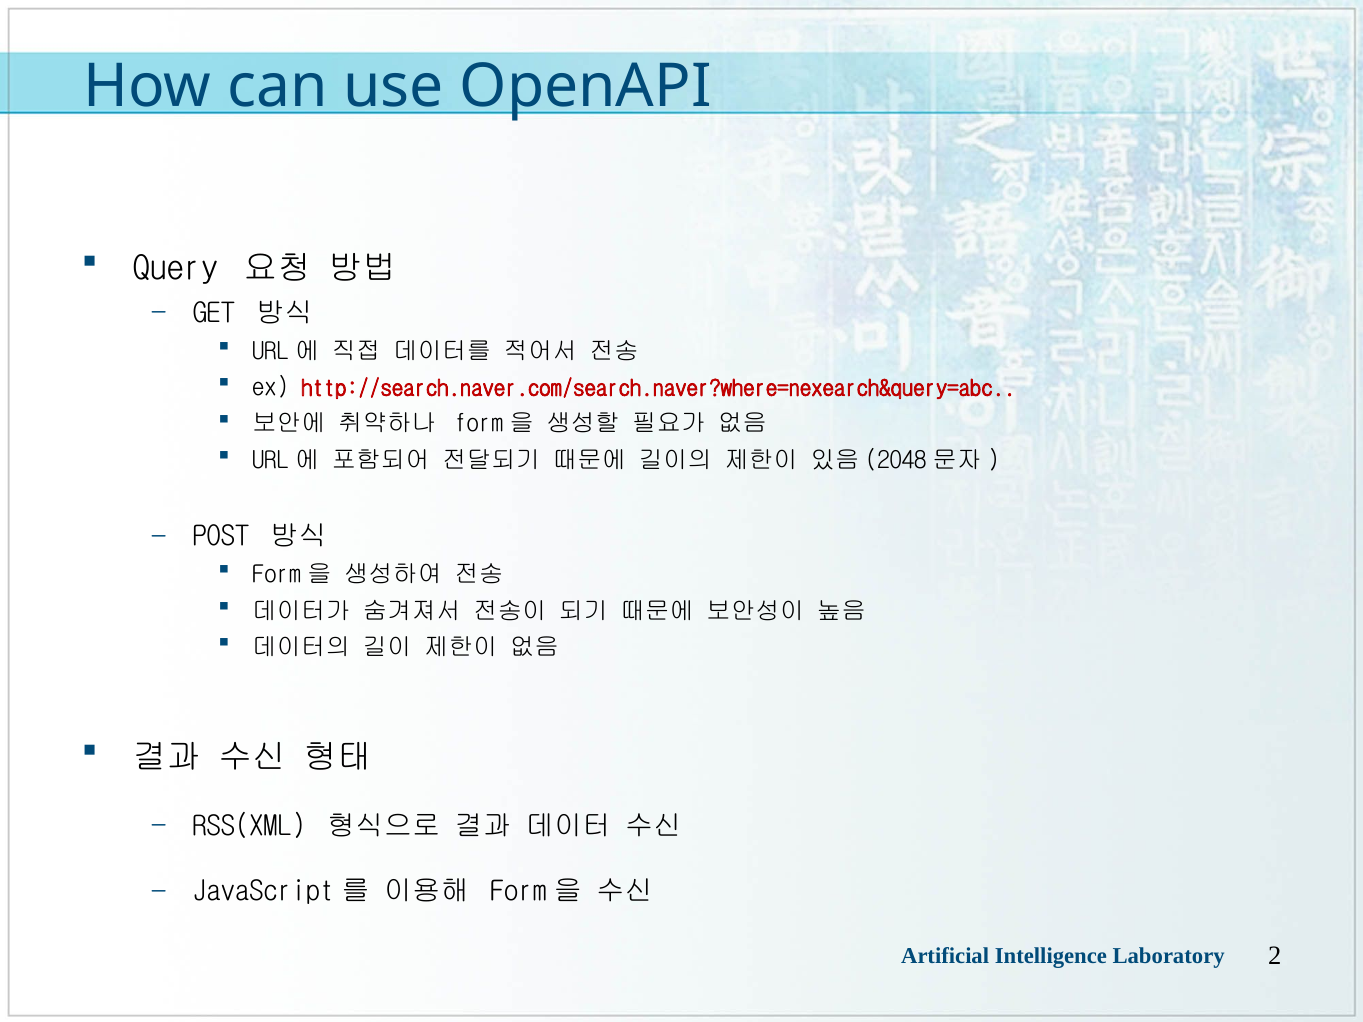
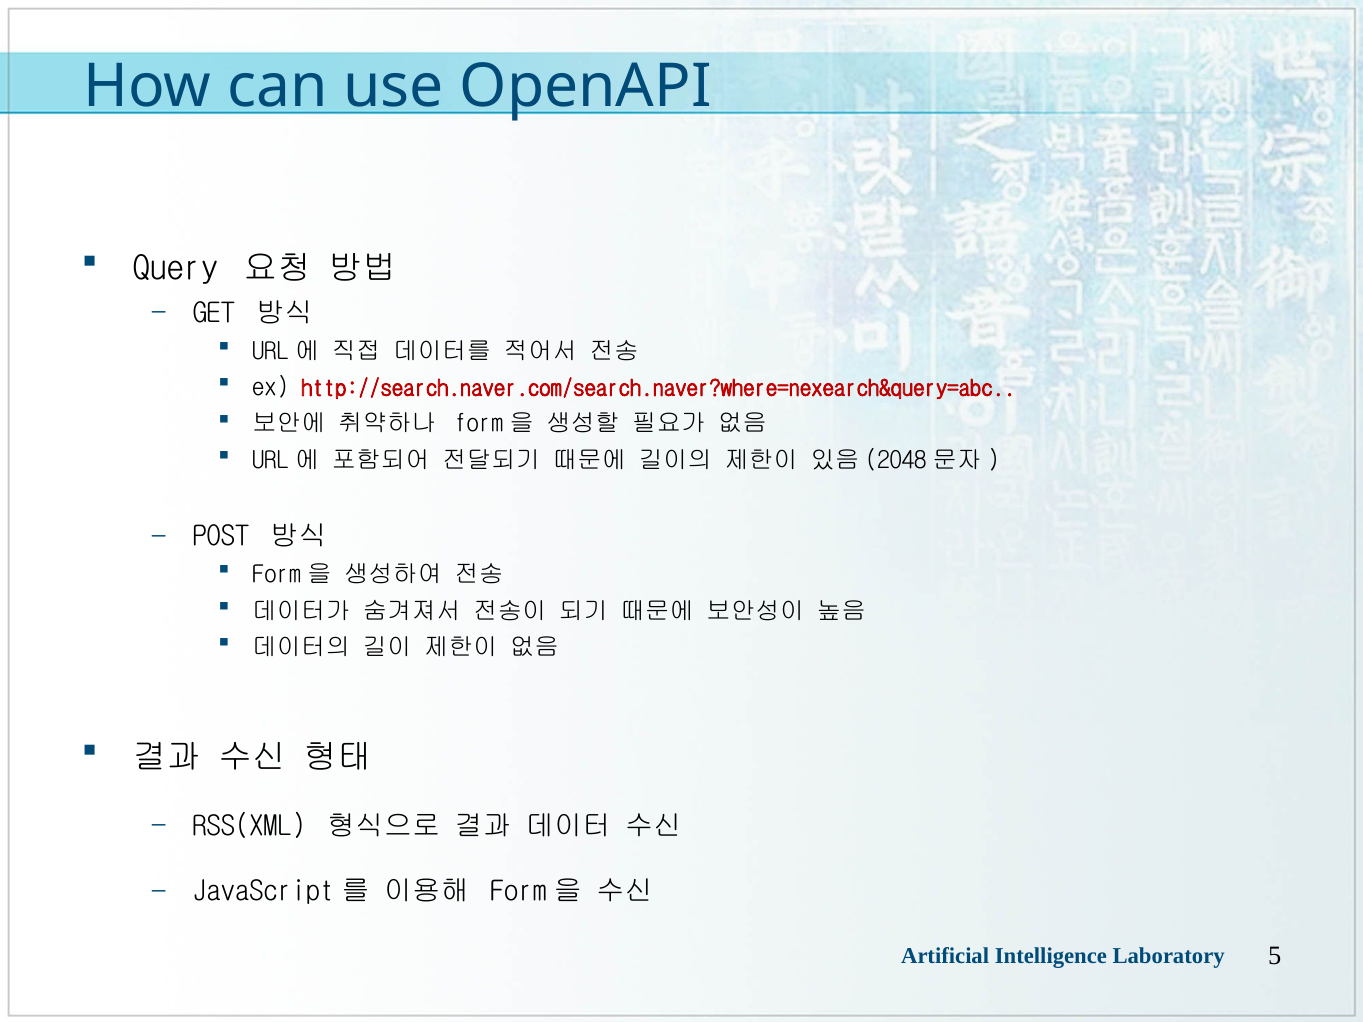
2: 2 -> 5 (1275, 955)
